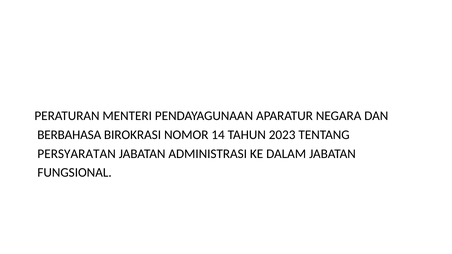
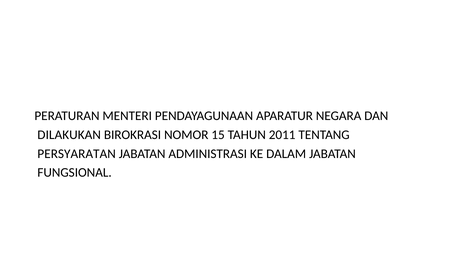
BERBAHASA: BERBAHASA -> DILAKUKAN (69, 135)
14: 14 -> 15 (218, 135)
2023: 2023 -> 2011 (282, 135)
